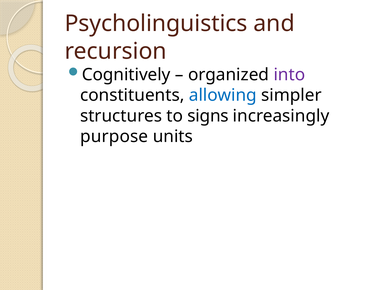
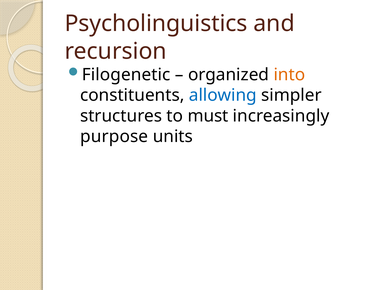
Cognitively: Cognitively -> Filogenetic (126, 75)
into colour: purple -> orange (289, 75)
signs: signs -> must (208, 116)
